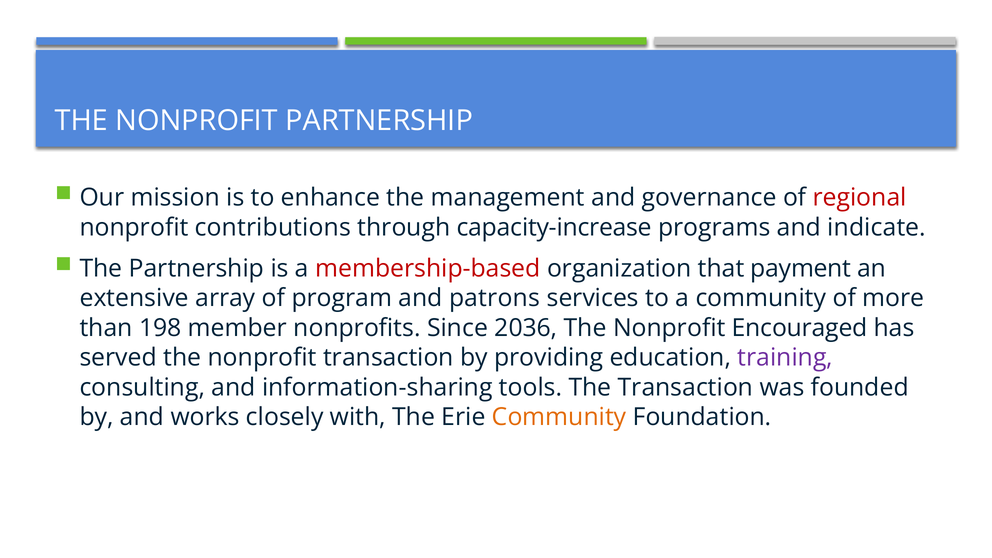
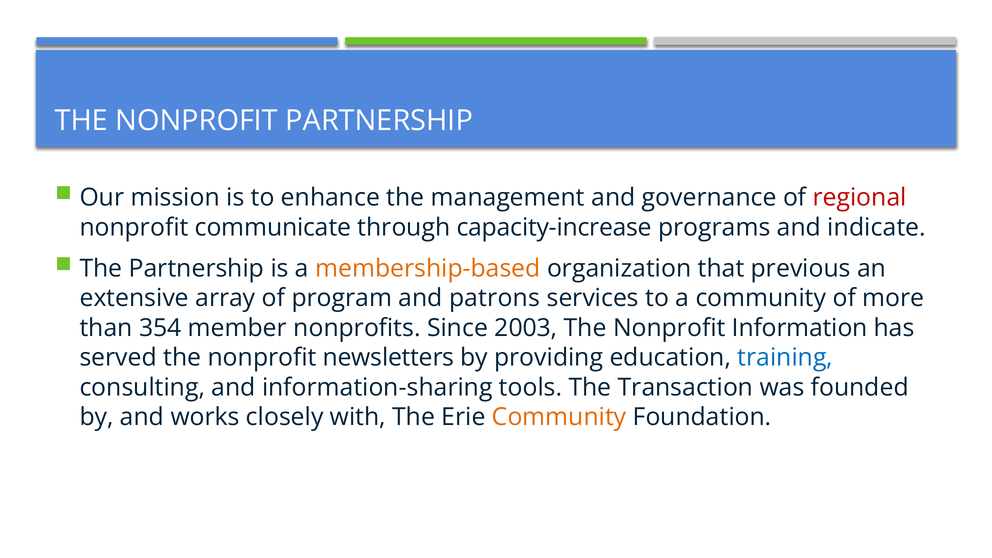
contributions: contributions -> communicate (273, 228)
membership-based colour: red -> orange (428, 268)
payment: payment -> previous (801, 268)
198: 198 -> 354 (160, 328)
2036: 2036 -> 2003 (526, 328)
Encouraged: Encouraged -> Information (800, 328)
nonprofit transaction: transaction -> newsletters (389, 358)
training colour: purple -> blue (785, 358)
